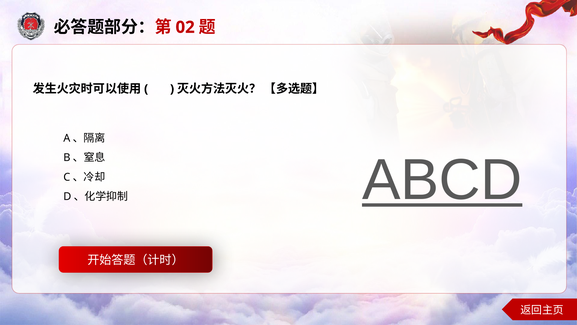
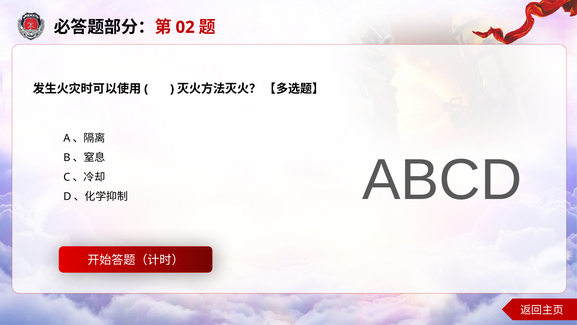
ABCD underline: present -> none (442, 180)
